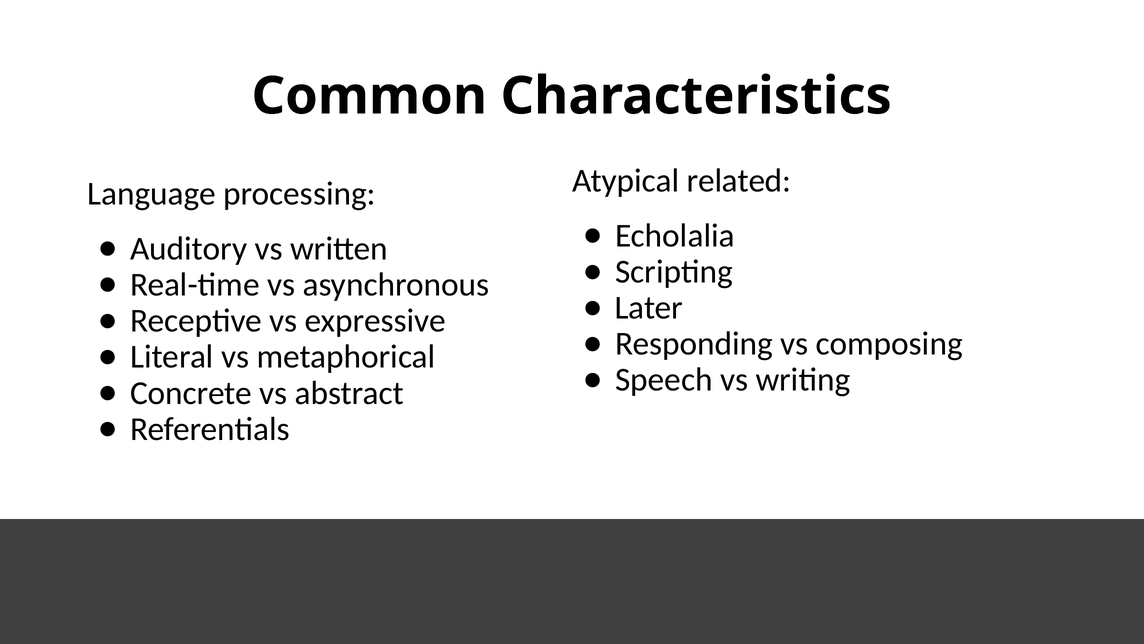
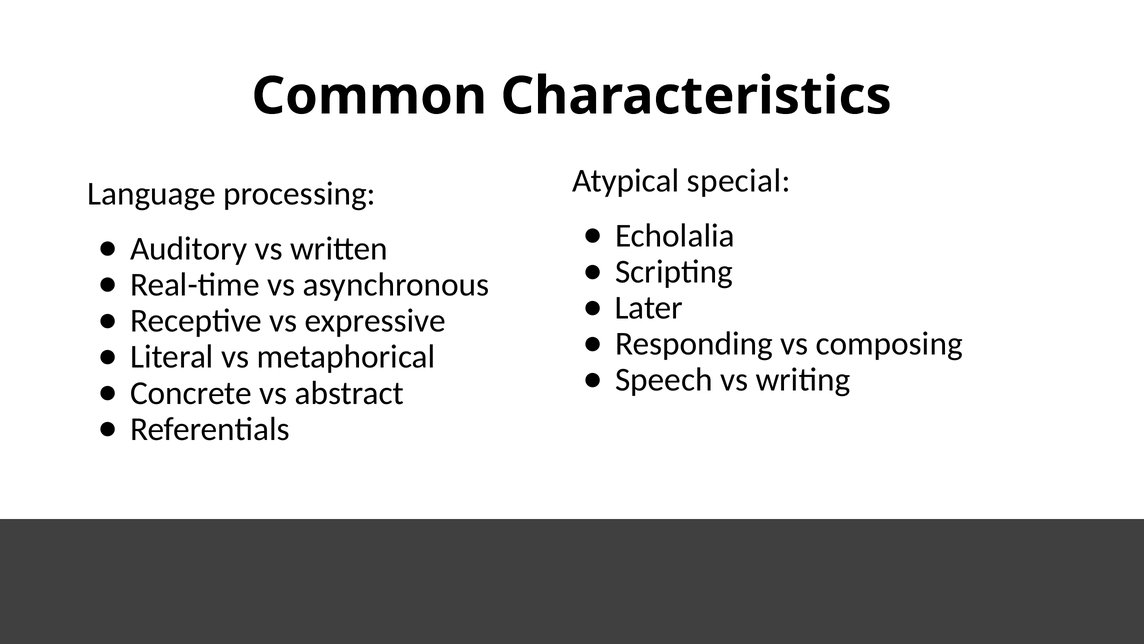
related: related -> special (739, 181)
